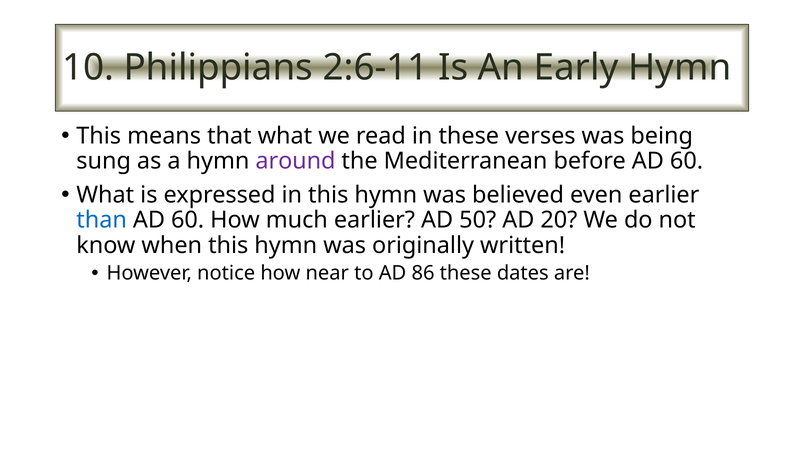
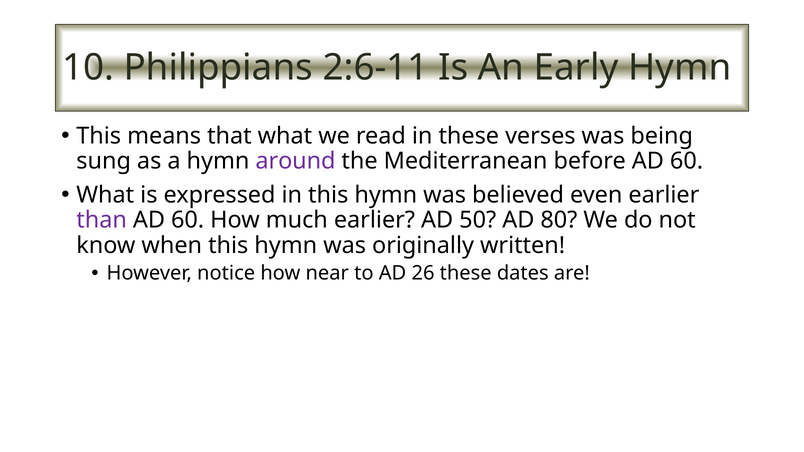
than colour: blue -> purple (102, 220)
20: 20 -> 80 (559, 220)
86: 86 -> 26 (423, 273)
